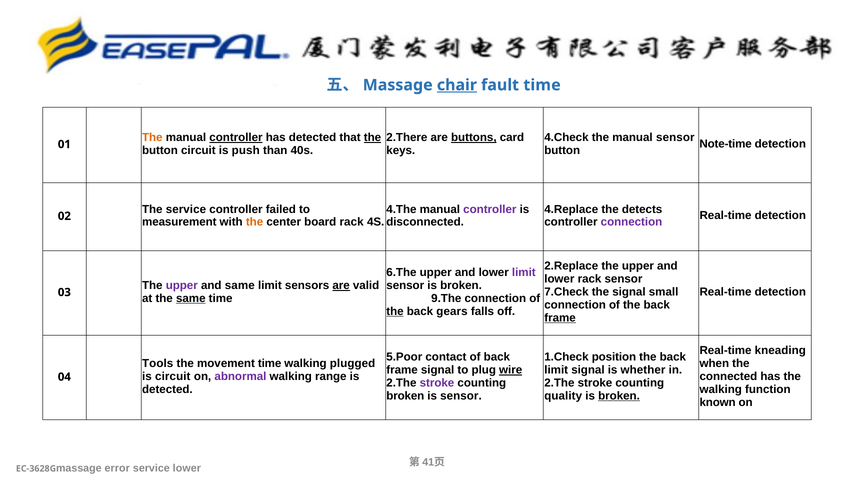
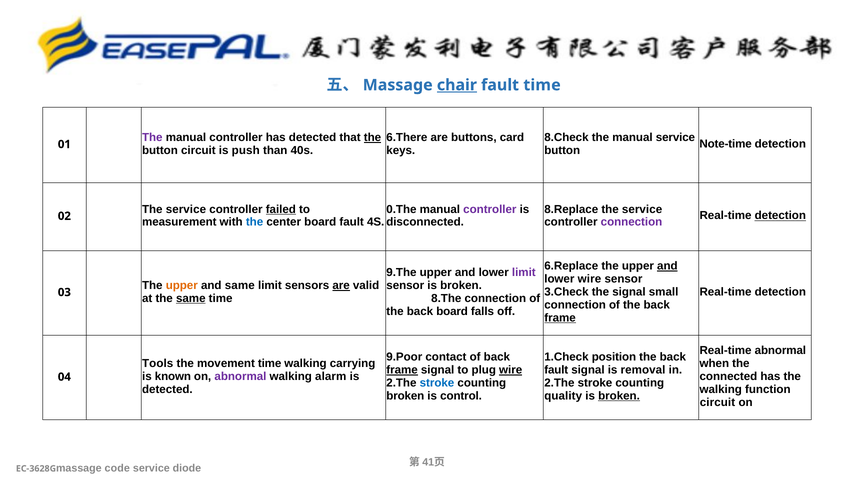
The colour: orange -> purple (152, 138)
controller underline: present -> none (236, 138)
2.There: 2.There -> 6.There (407, 138)
buttons underline: present -> none (474, 138)
4.Check: 4.Check -> 8.Check (566, 138)
manual sensor: sensor -> service (675, 138)
failed underline: none -> present (281, 209)
4.The: 4.The -> 0.The (401, 209)
4.Replace: 4.Replace -> 8.Replace (571, 209)
detects: detects -> service (642, 209)
detection underline: none -> present (780, 216)
the colour: orange -> blue (255, 222)
board rack: rack -> fault (352, 222)
2.Replace: 2.Replace -> 6.Replace (571, 266)
and underline: none -> present (667, 266)
6.The: 6.The -> 9.The (401, 273)
lower rack: rack -> wire (589, 279)
upper colour: purple -> orange (182, 286)
7.Check: 7.Check -> 3.Check (566, 292)
9.The: 9.The -> 8.The (446, 299)
the underline: present -> none (395, 311)
back gears: gears -> board (452, 311)
Real-time kneading: kneading -> abnormal (780, 351)
5.Poor: 5.Poor -> 9.Poor (404, 357)
plugged: plugged -> carrying (353, 364)
frame underline: none -> present (402, 370)
limit: limit -> fault (556, 370)
whether: whether -> removal (643, 370)
is circuit: circuit -> known (173, 377)
range: range -> alarm (331, 377)
stroke colour: purple -> blue (437, 383)
is sensor: sensor -> control (461, 396)
known: known -> circuit (717, 403)
error: error -> code (117, 468)
service lower: lower -> diode (187, 468)
